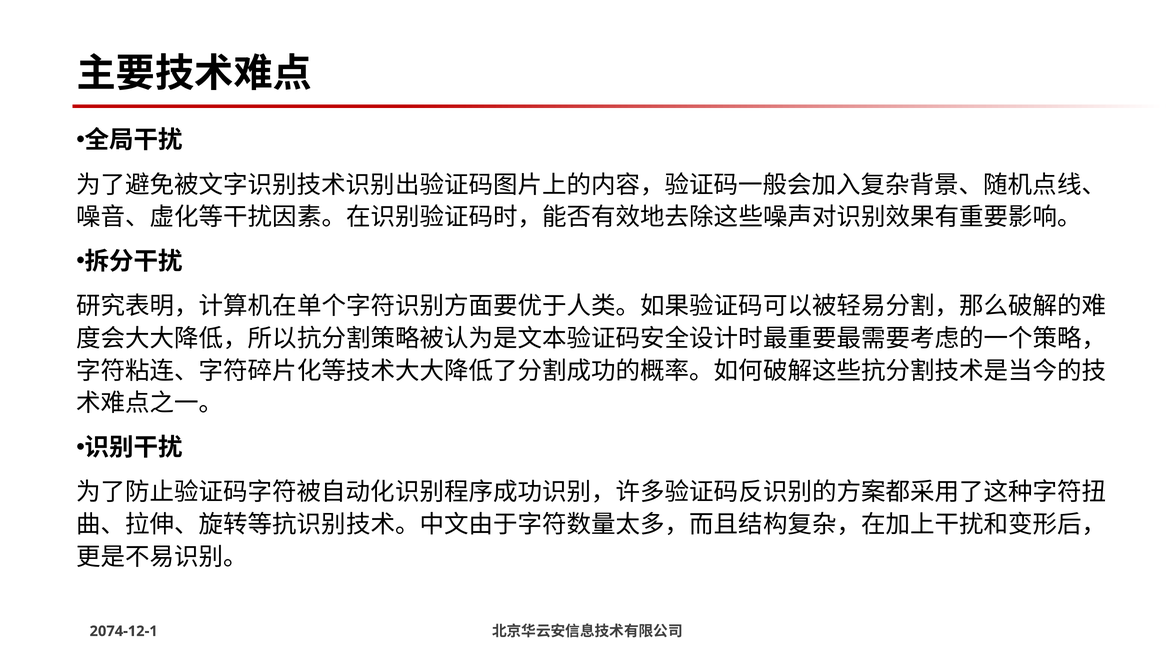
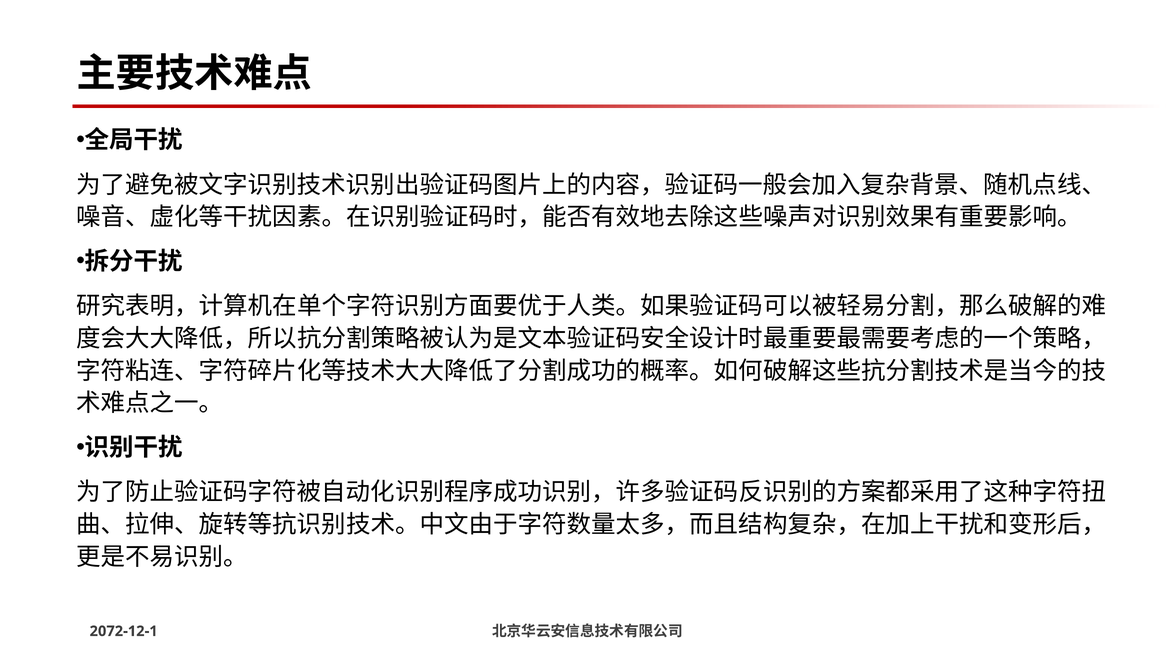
2074-12-1: 2074-12-1 -> 2072-12-1 (124, 631)
